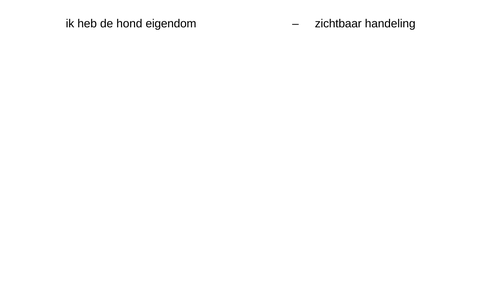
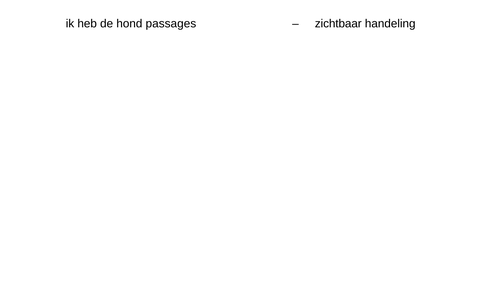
eigendom: eigendom -> passages (171, 24)
